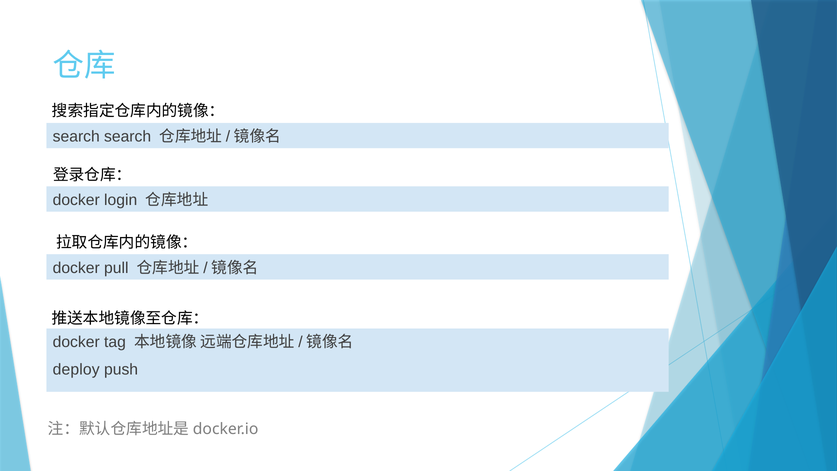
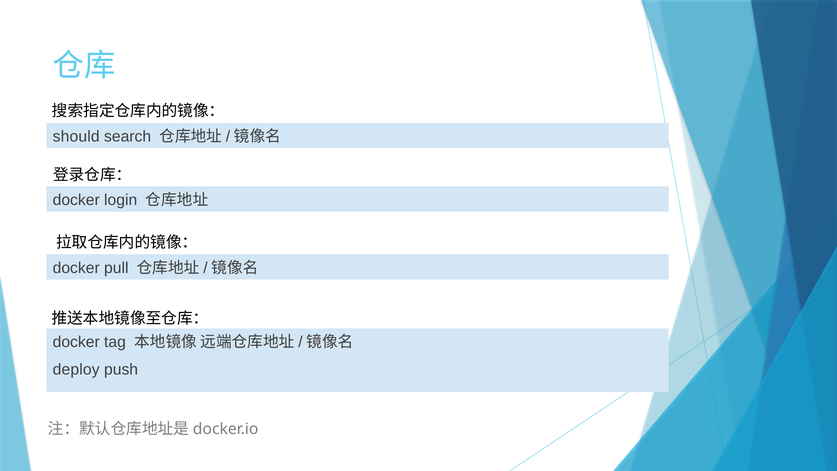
search: search -> should (76, 137)
